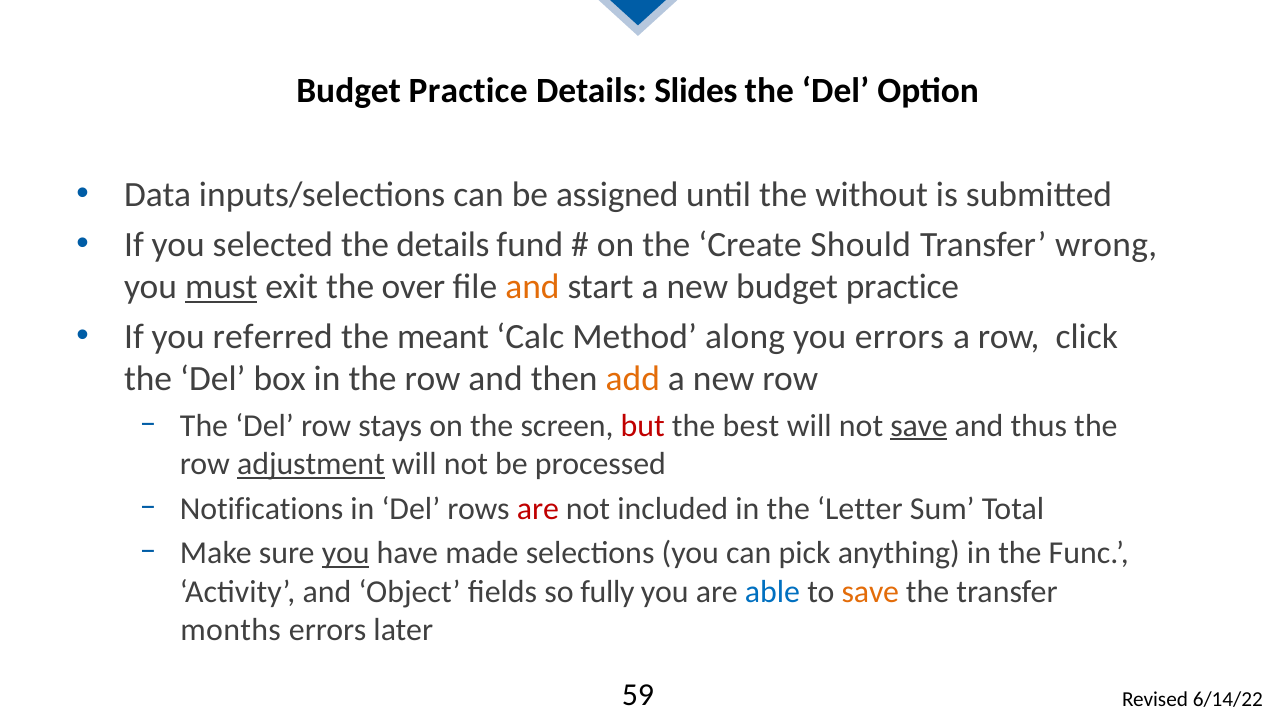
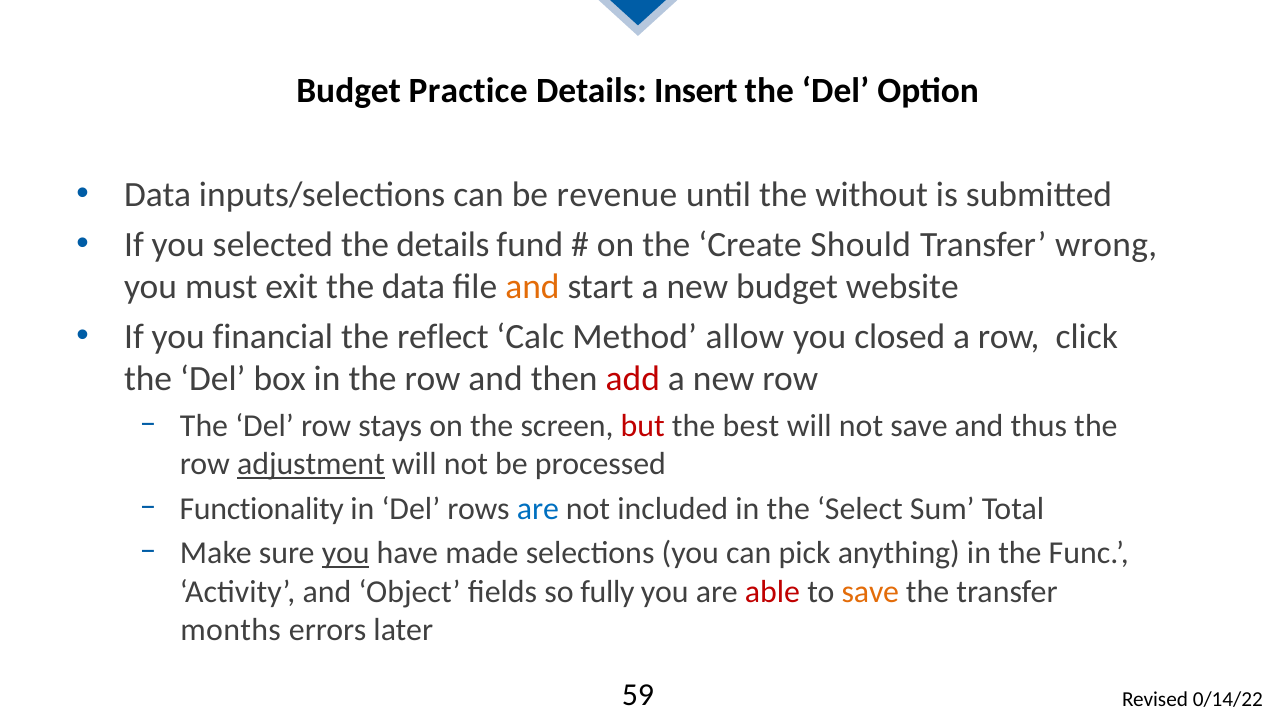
Slides: Slides -> Insert (696, 91)
assigned: assigned -> revenue (617, 195)
must underline: present -> none (221, 287)
the over: over -> data (413, 287)
new budget practice: practice -> website (902, 287)
referred: referred -> financial (273, 336)
meant: meant -> reflect (443, 336)
along: along -> allow (745, 336)
you errors: errors -> closed (900, 336)
add colour: orange -> red (633, 379)
save underline: present -> none (919, 426)
Notifications: Notifications -> Functionality (262, 508)
are colour: red -> blue (538, 508)
Letter: Letter -> Select (860, 508)
able colour: blue -> red (772, 591)
6/14/22: 6/14/22 -> 0/14/22 (1228, 700)
